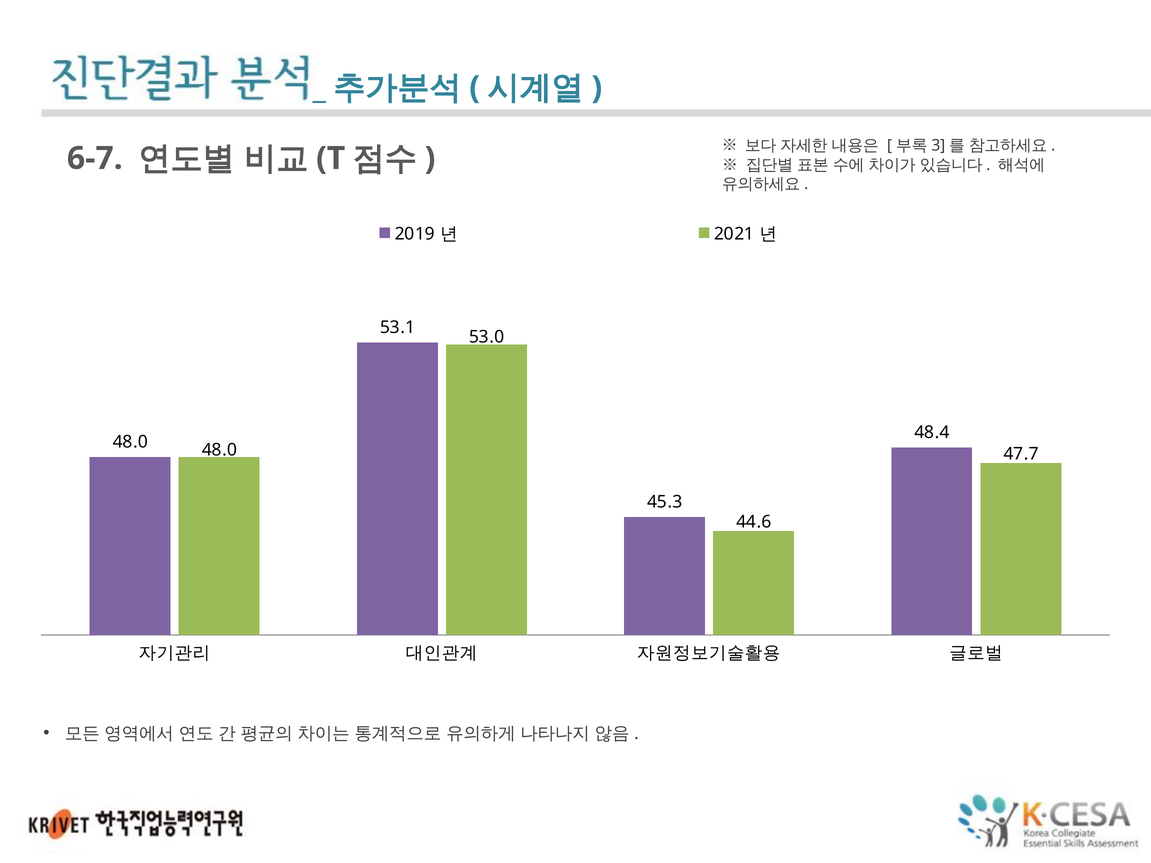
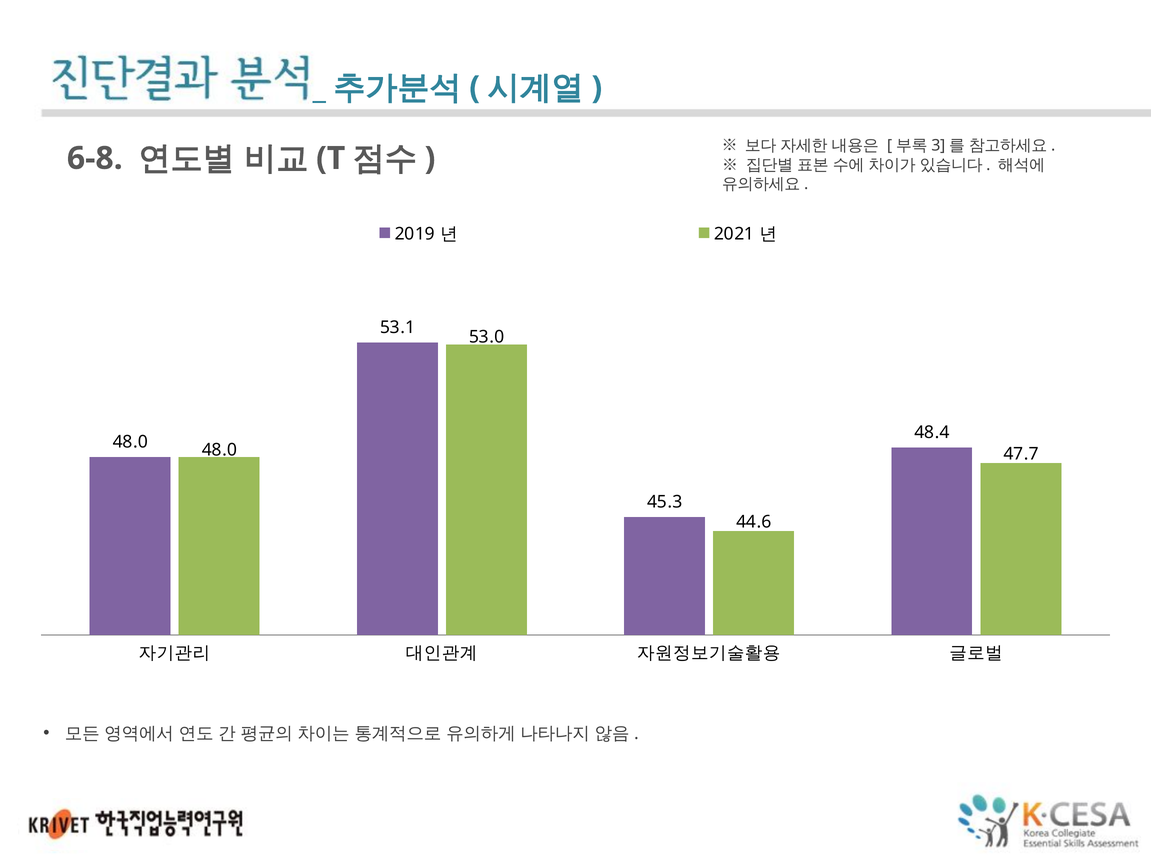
6-7: 6-7 -> 6-8 (95, 158)
